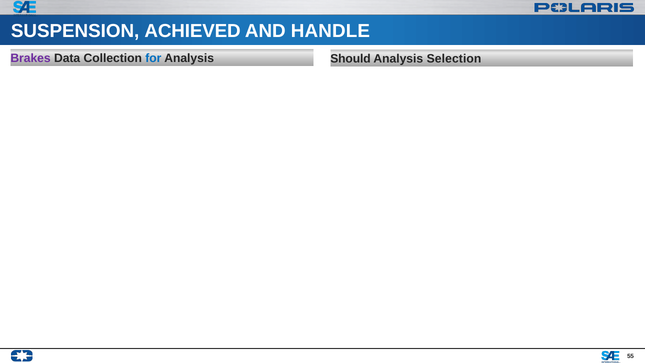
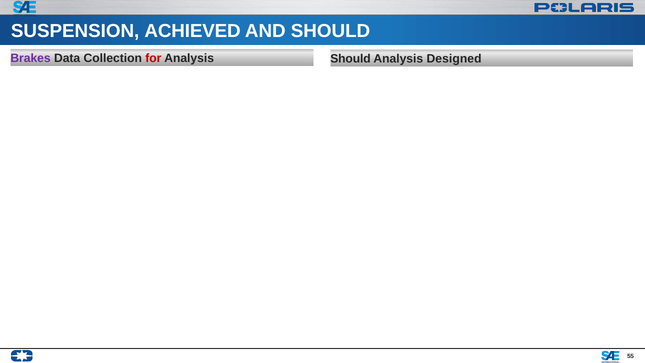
AND HANDLE: HANDLE -> SHOULD (331, 31)
for colour: blue -> red (153, 58)
Selection: Selection -> Designed (454, 59)
